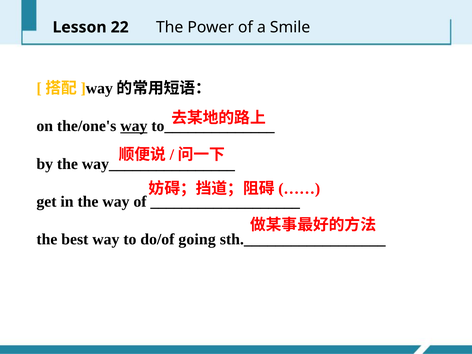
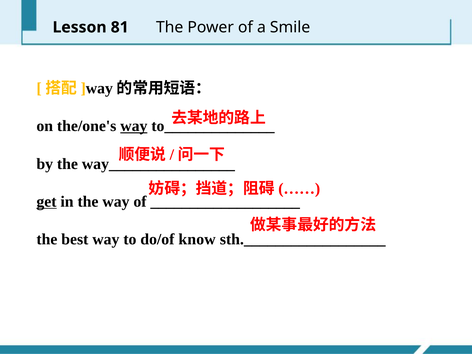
22: 22 -> 81 (120, 27)
get underline: none -> present (46, 202)
going: going -> know (197, 239)
